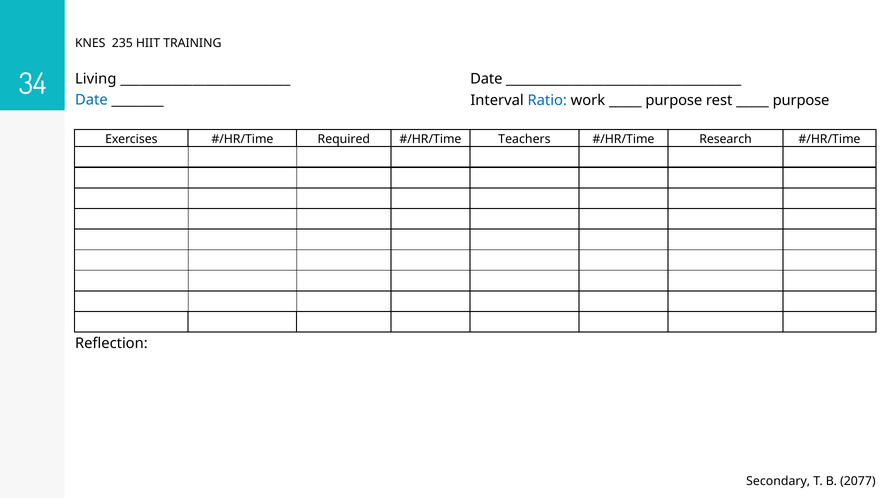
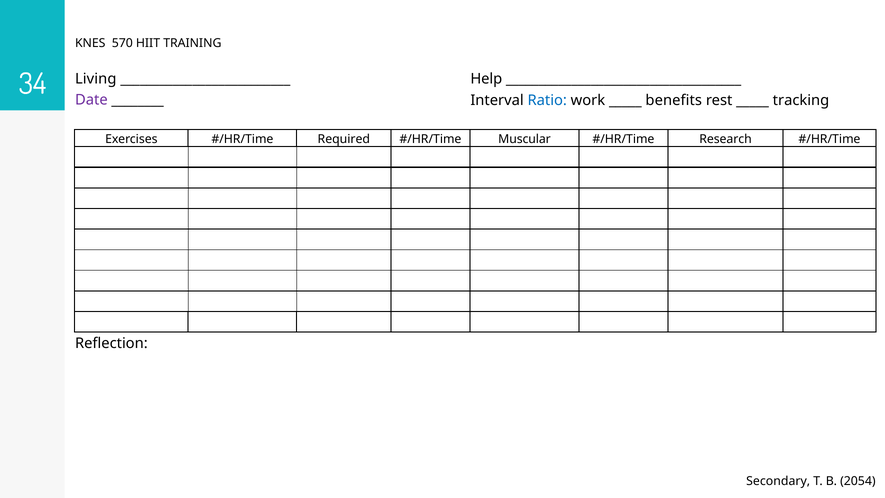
235: 235 -> 570 (122, 43)
Date: Date -> Help (486, 79)
Date colour: blue -> purple (91, 100)
purpose: purpose -> benefits (674, 100)
purpose: purpose -> tracking (801, 100)
Teachers: Teachers -> Muscular (525, 139)
2077: 2077 -> 2054 (858, 481)
